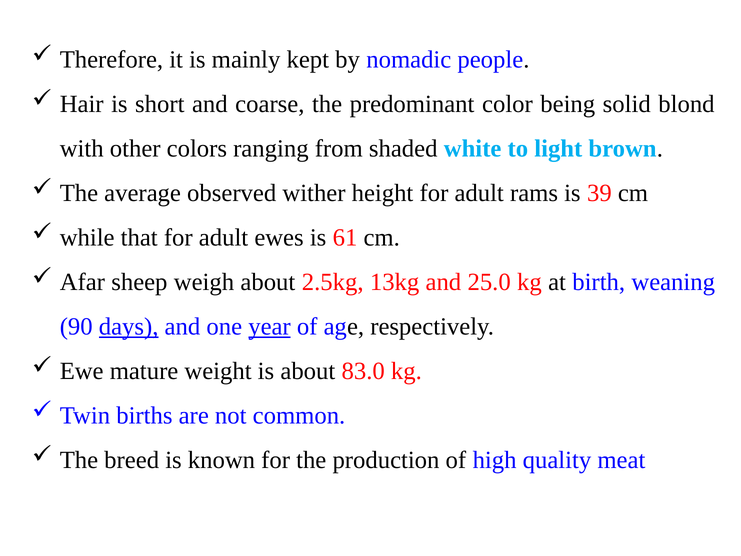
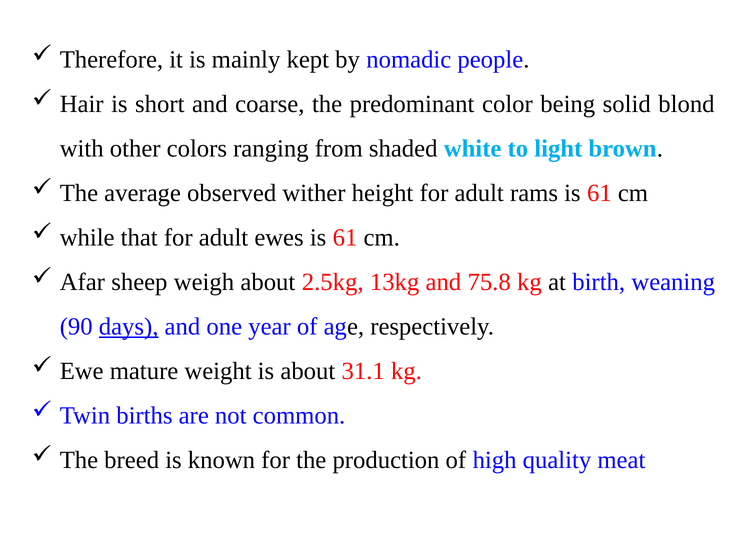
rams is 39: 39 -> 61 (599, 193)
25.0: 25.0 -> 75.8 (489, 282)
year underline: present -> none (270, 326)
83.0: 83.0 -> 31.1 (363, 371)
